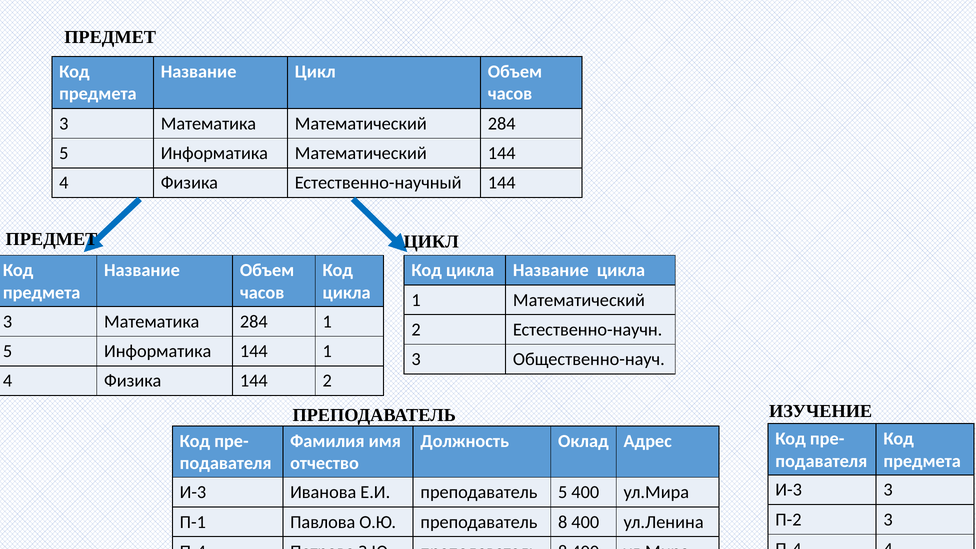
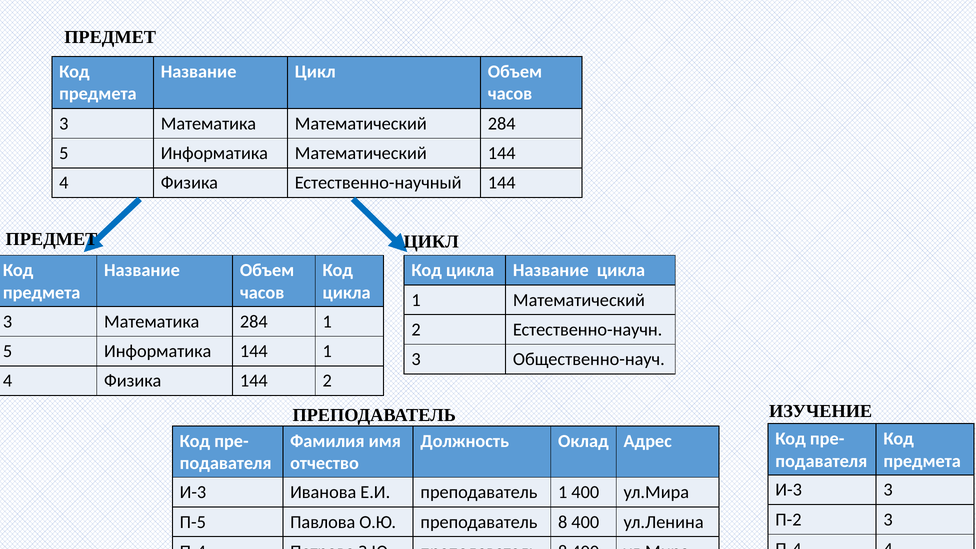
преподаватель 5: 5 -> 1 (563, 492)
П-1: П-1 -> П-5 (193, 522)
